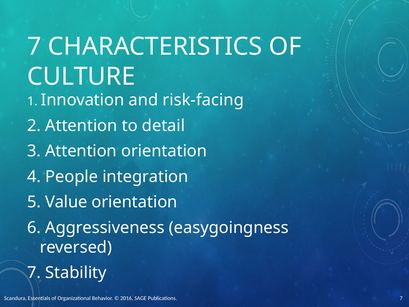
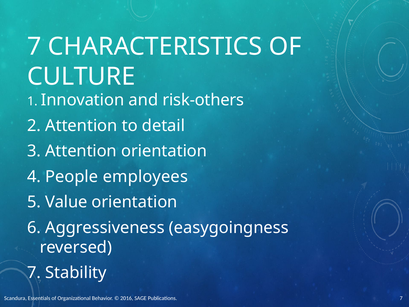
risk-facing: risk-facing -> risk-others (203, 100)
integration: integration -> employees (145, 176)
